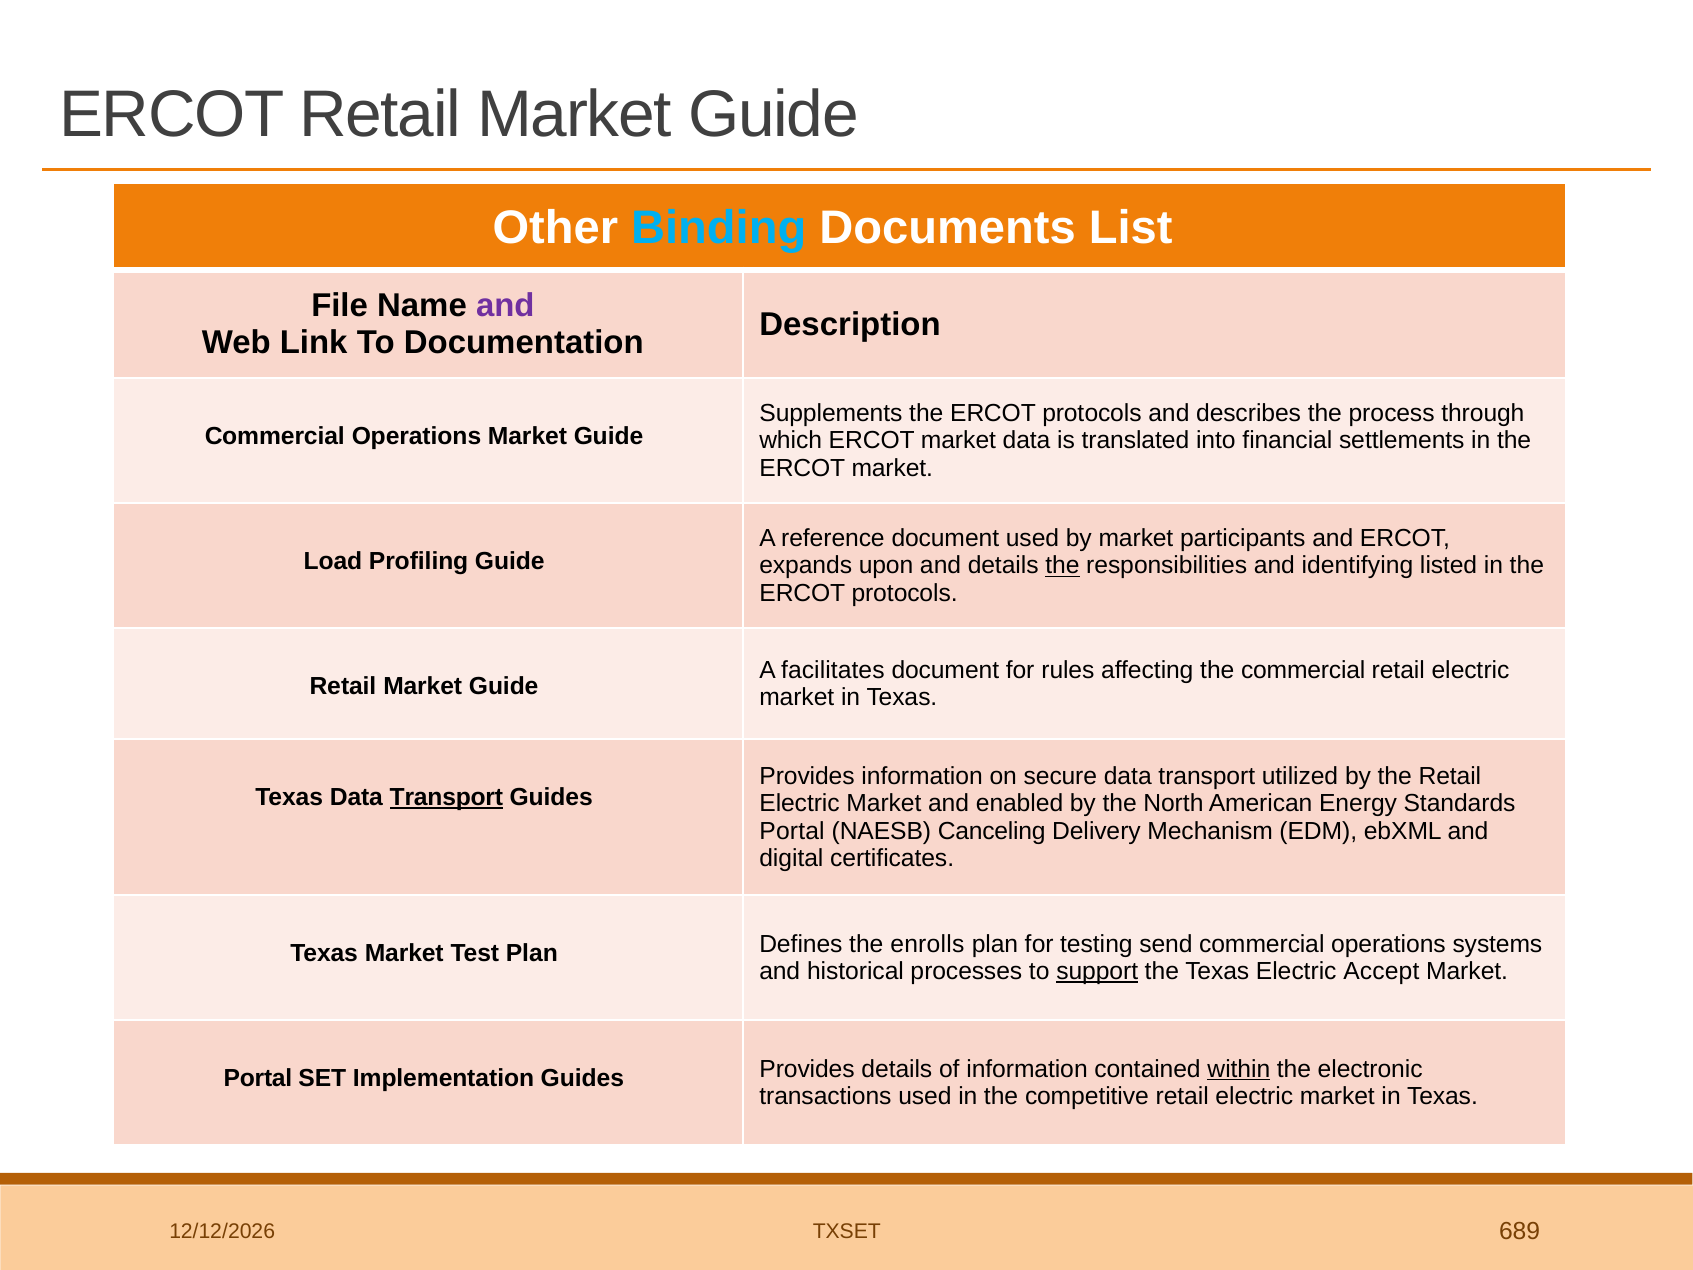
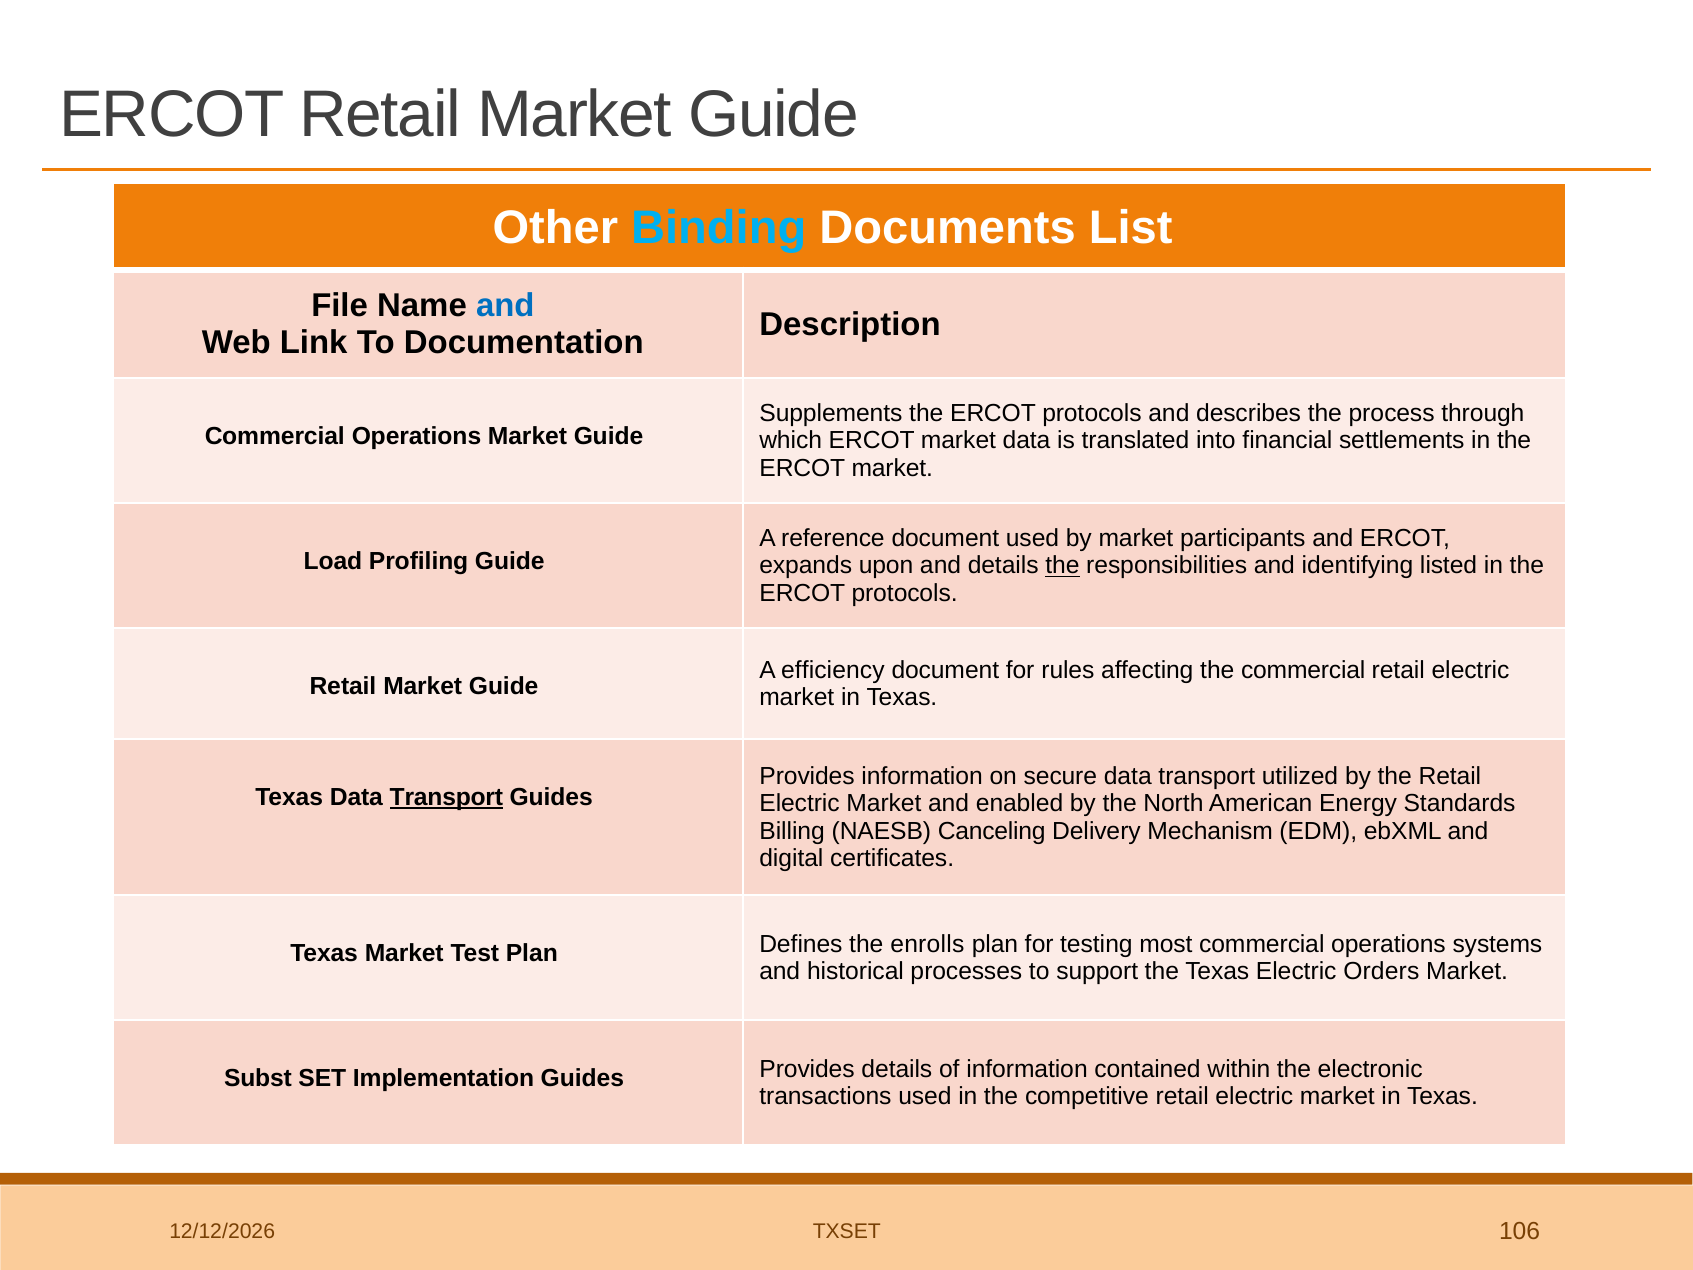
and colour: purple -> blue (505, 306)
facilitates: facilitates -> efficiency (833, 670)
Portal: Portal -> Billing (792, 831)
send: send -> most (1166, 944)
support underline: present -> none (1097, 971)
Accept: Accept -> Orders (1381, 971)
Portal: Portal -> Subst (258, 1078)
within underline: present -> none (1239, 1069)
689: 689 -> 106 (1520, 1231)
